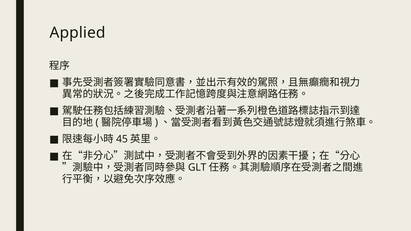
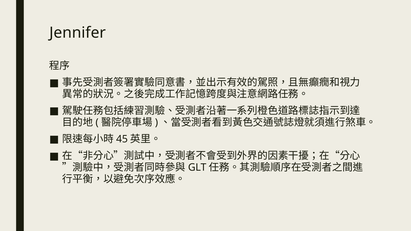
Applied: Applied -> Jennifer (78, 33)
